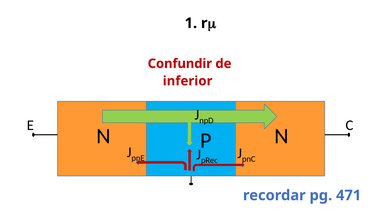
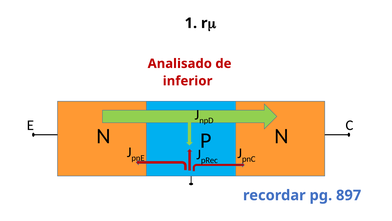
Confundir: Confundir -> Analisado (180, 63)
471: 471 -> 897 (349, 195)
